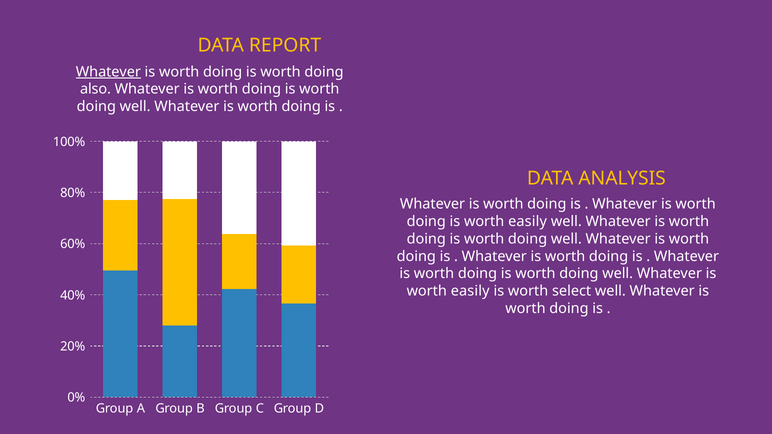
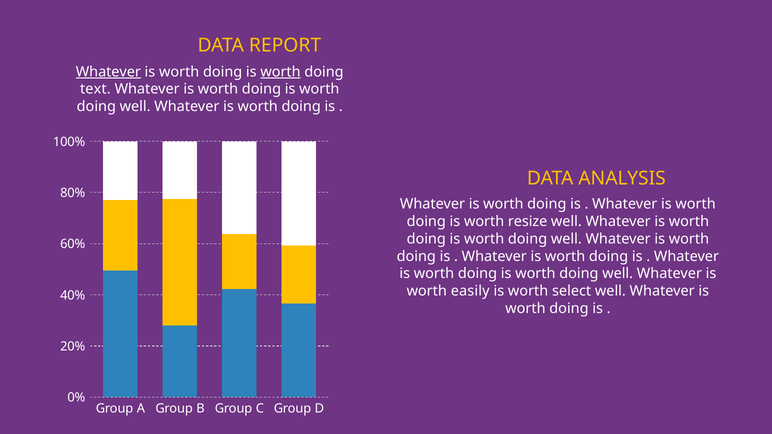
worth underline: none -> present (281, 72)
also: also -> text (95, 89)
doing is worth easily: easily -> resize (528, 222)
